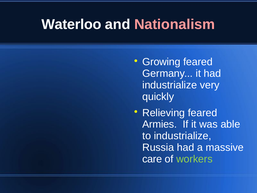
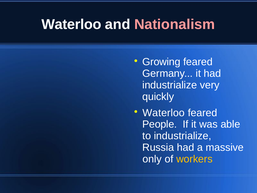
Relieving: Relieving -> Waterloo (164, 113)
Armies: Armies -> People (160, 124)
care: care -> only (152, 159)
workers colour: light green -> yellow (194, 159)
